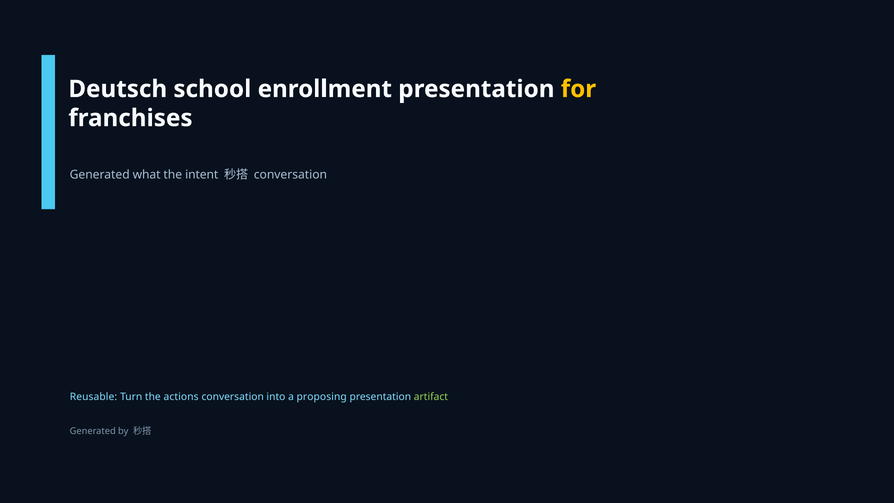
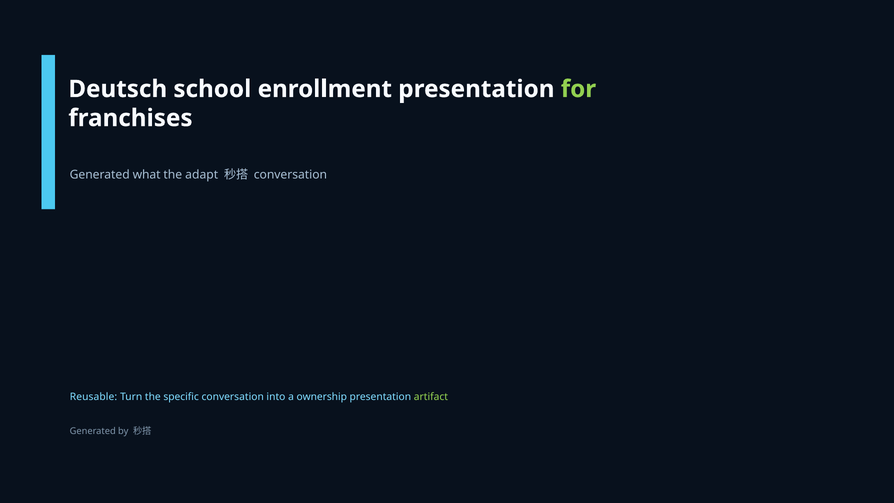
for colour: yellow -> light green (578, 89)
intent: intent -> adapt (202, 175)
actions: actions -> specific (181, 397)
proposing: proposing -> ownership (322, 397)
